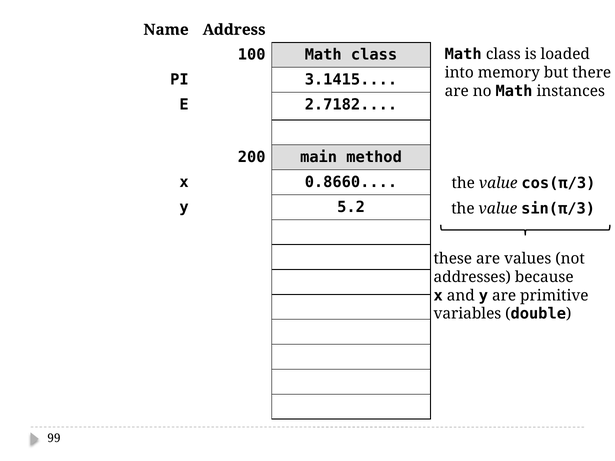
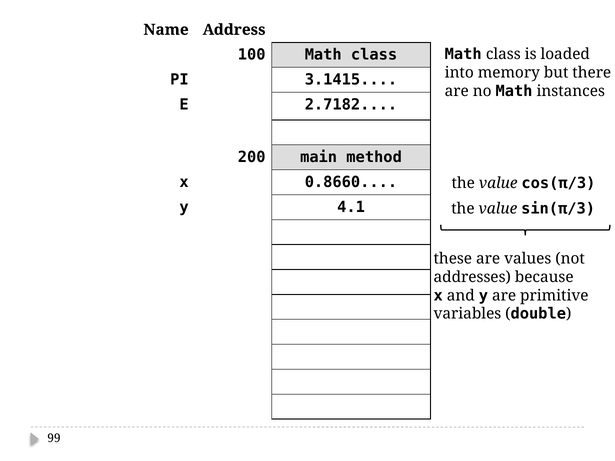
5.2: 5.2 -> 4.1 (351, 207)
